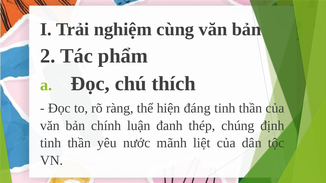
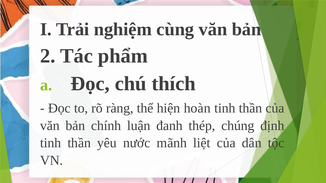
đáng: đáng -> hoàn (197, 108)
